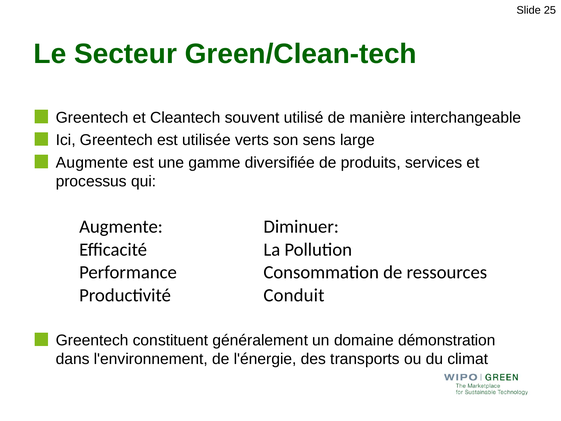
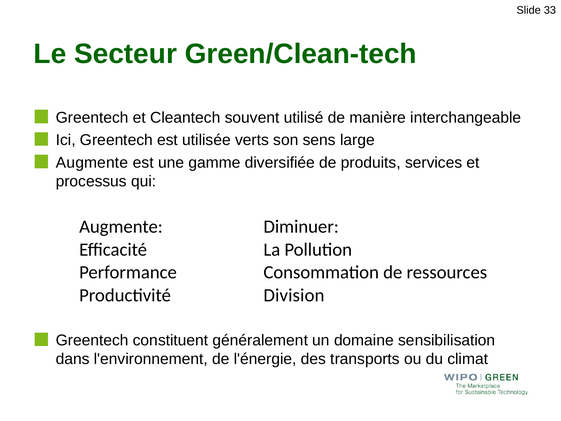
25: 25 -> 33 (550, 10)
Conduit: Conduit -> Division (294, 295)
démonstration: démonstration -> sensibilisation (447, 340)
